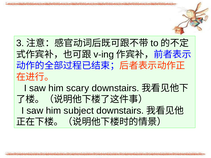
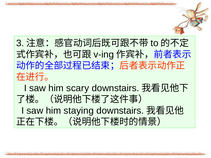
subject: subject -> staying (79, 111)
